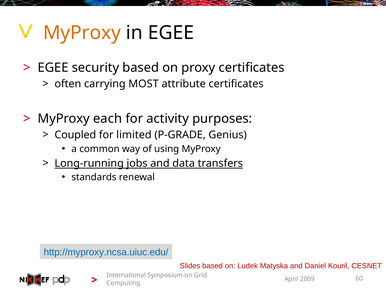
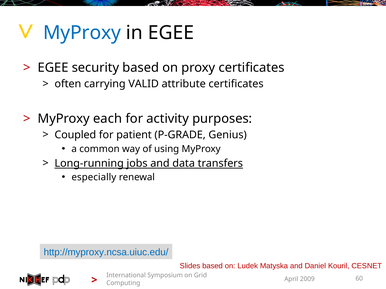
MyProxy colour: orange -> blue (82, 33)
MOST: MOST -> VALID (144, 84)
limited: limited -> patient (134, 135)
standards: standards -> especially (94, 178)
